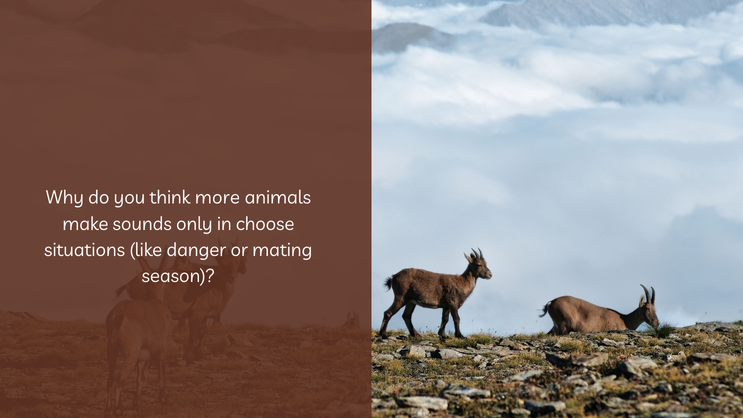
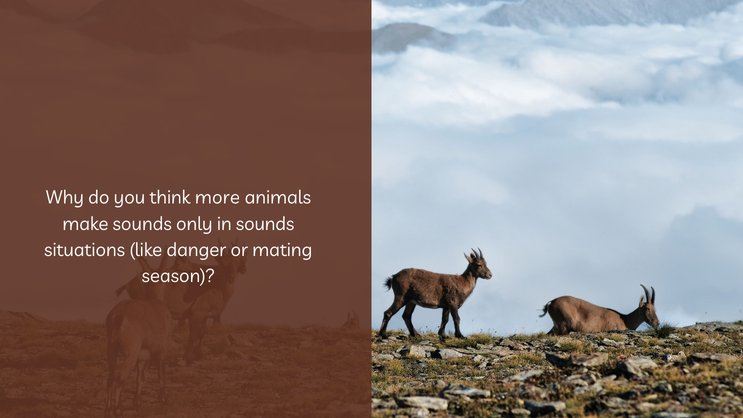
in choose: choose -> sounds (265, 224)
